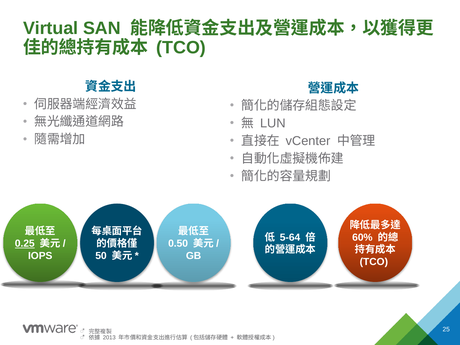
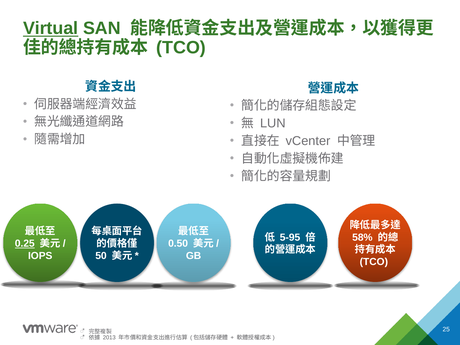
Virtual underline: none -> present (51, 28)
60%: 60% -> 58% (362, 237)
5-64: 5-64 -> 5-95 (290, 237)
